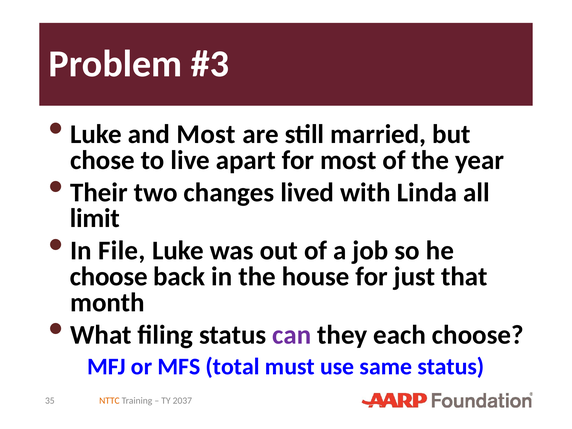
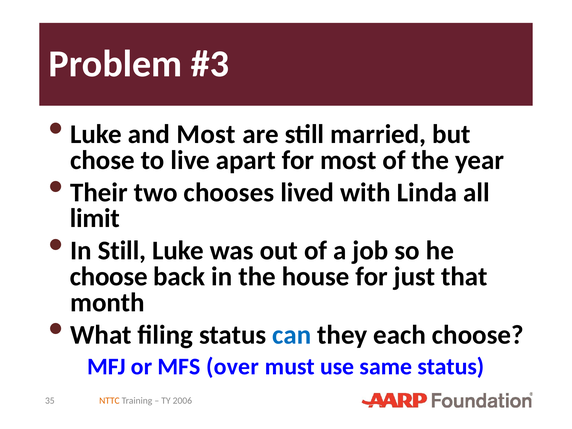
changes: changes -> chooses (229, 192)
In File: File -> Still (122, 251)
can colour: purple -> blue (292, 335)
total: total -> over (232, 367)
2037: 2037 -> 2006 (182, 401)
